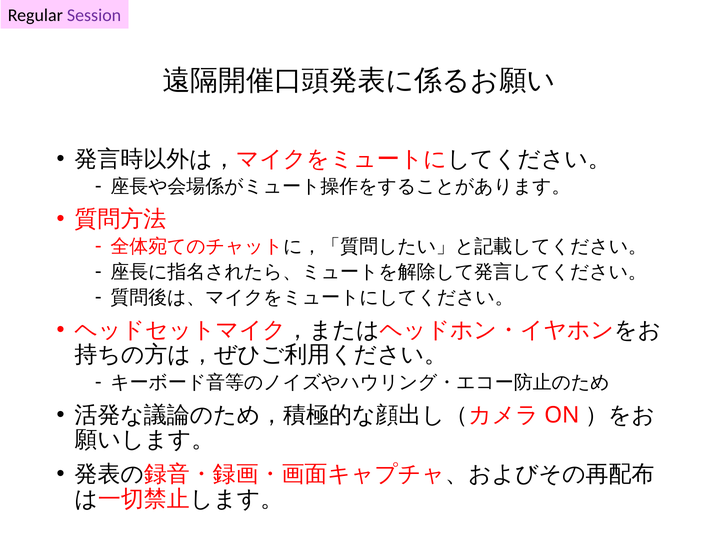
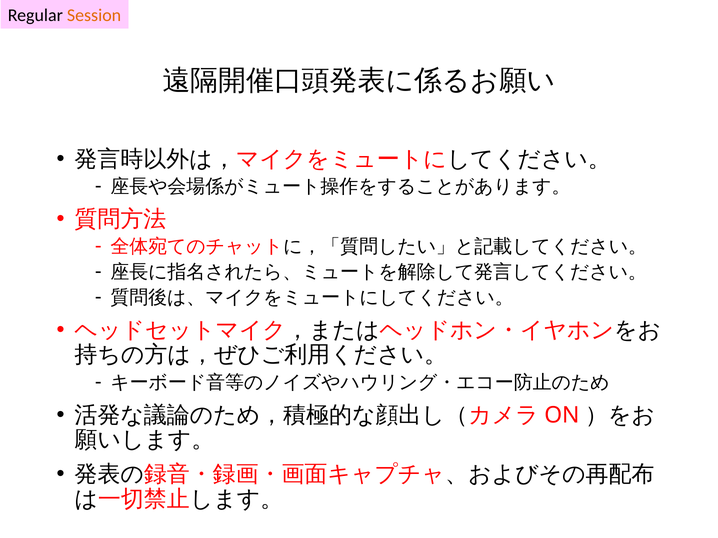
Session colour: purple -> orange (94, 16)
